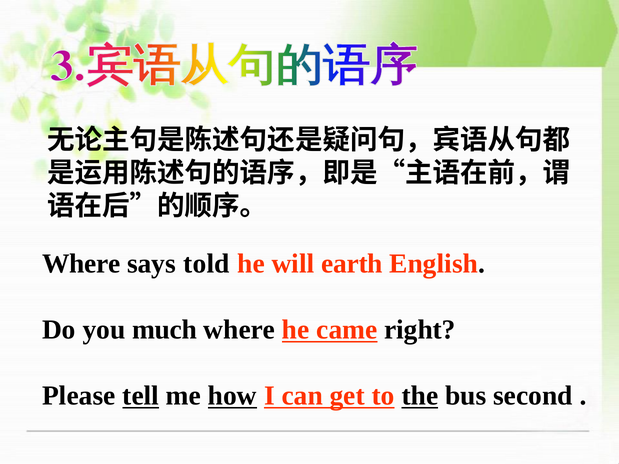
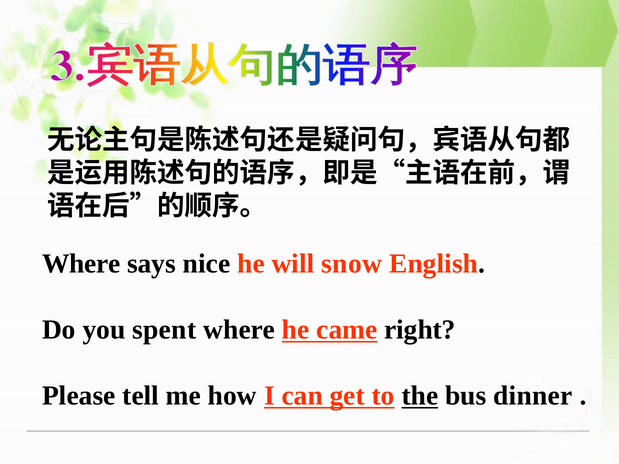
told: told -> nice (207, 264)
earth: earth -> snow (352, 264)
much: much -> spent (164, 330)
tell underline: present -> none (141, 396)
how underline: present -> none (232, 396)
second: second -> dinner (533, 396)
